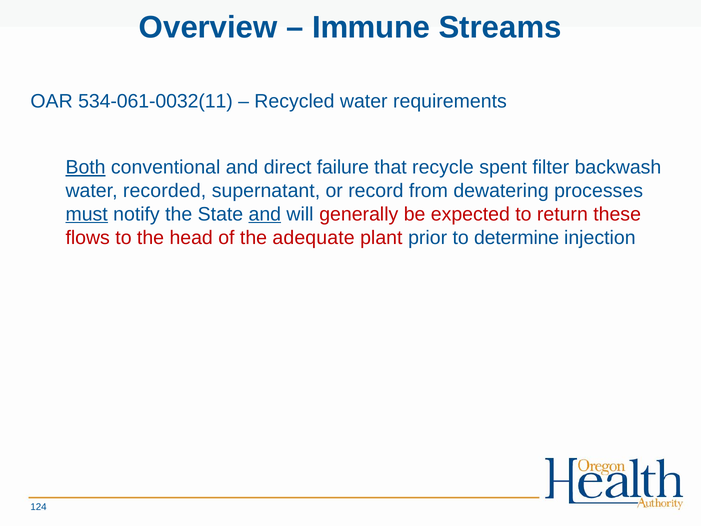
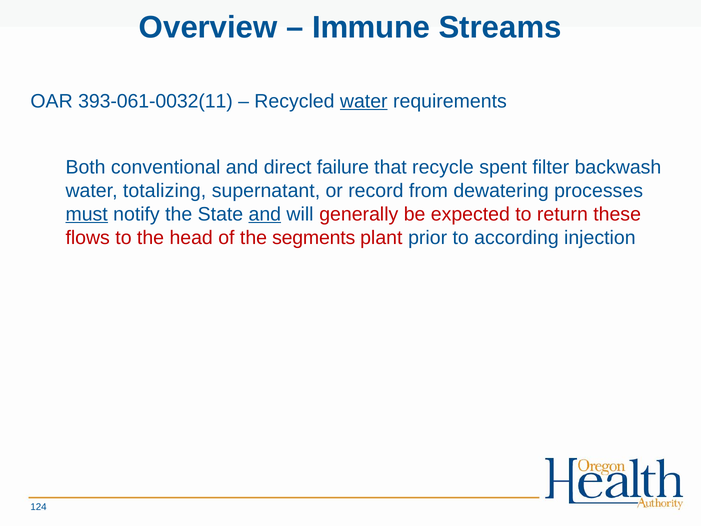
534-061-0032(11: 534-061-0032(11 -> 393-061-0032(11 (155, 101)
water underline: none -> present (364, 101)
Both underline: present -> none (86, 167)
recorded: recorded -> totalizing (165, 191)
adequate: adequate -> segments (314, 237)
determine: determine -> according (516, 237)
